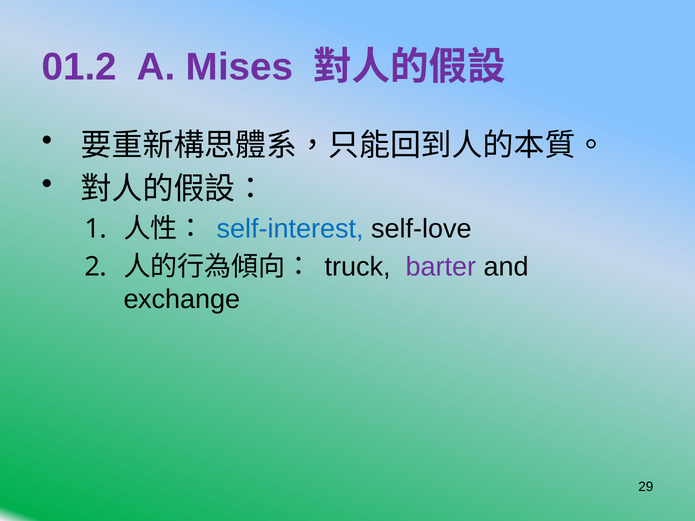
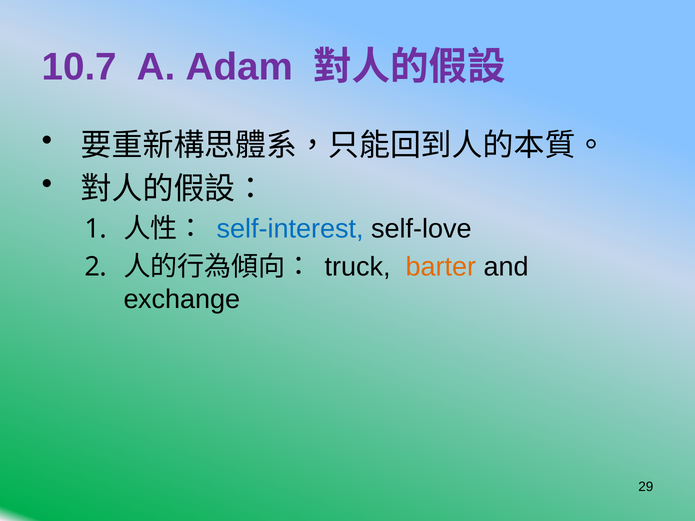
01.2: 01.2 -> 10.7 (79, 67)
Mises: Mises -> Adam (239, 67)
barter colour: purple -> orange (441, 267)
